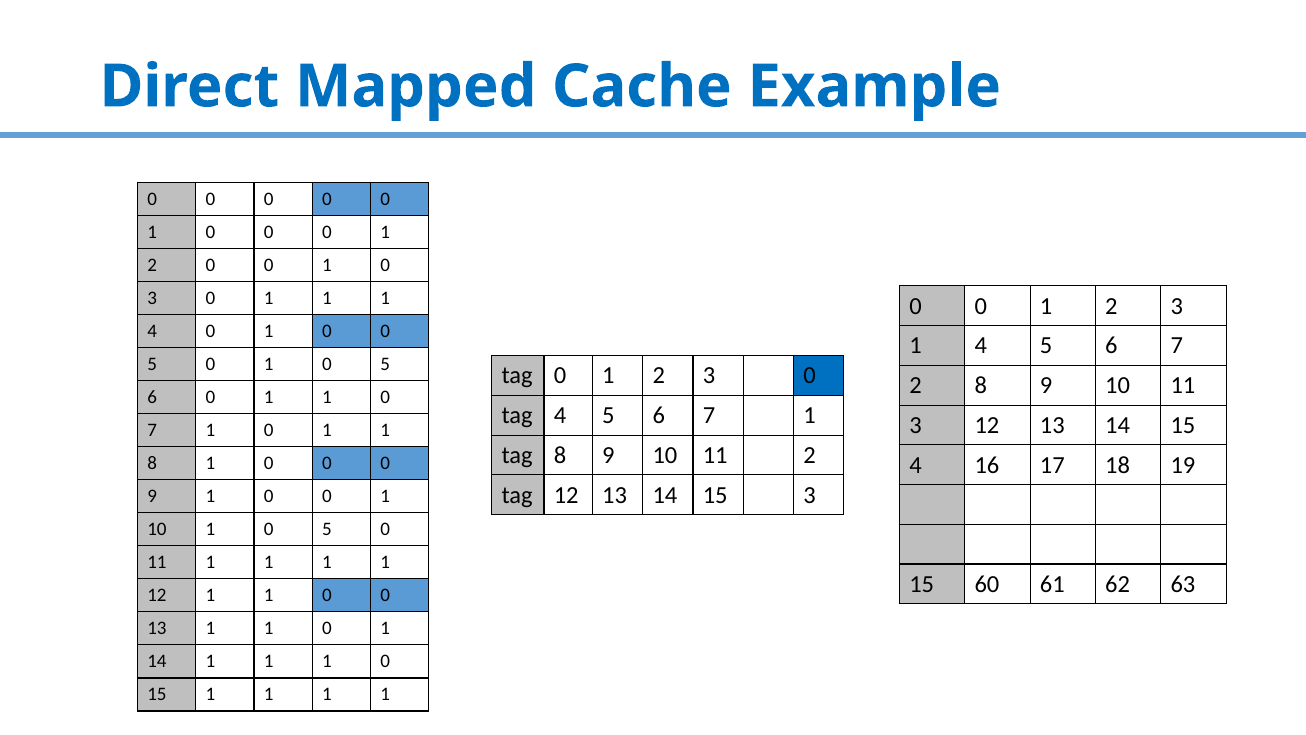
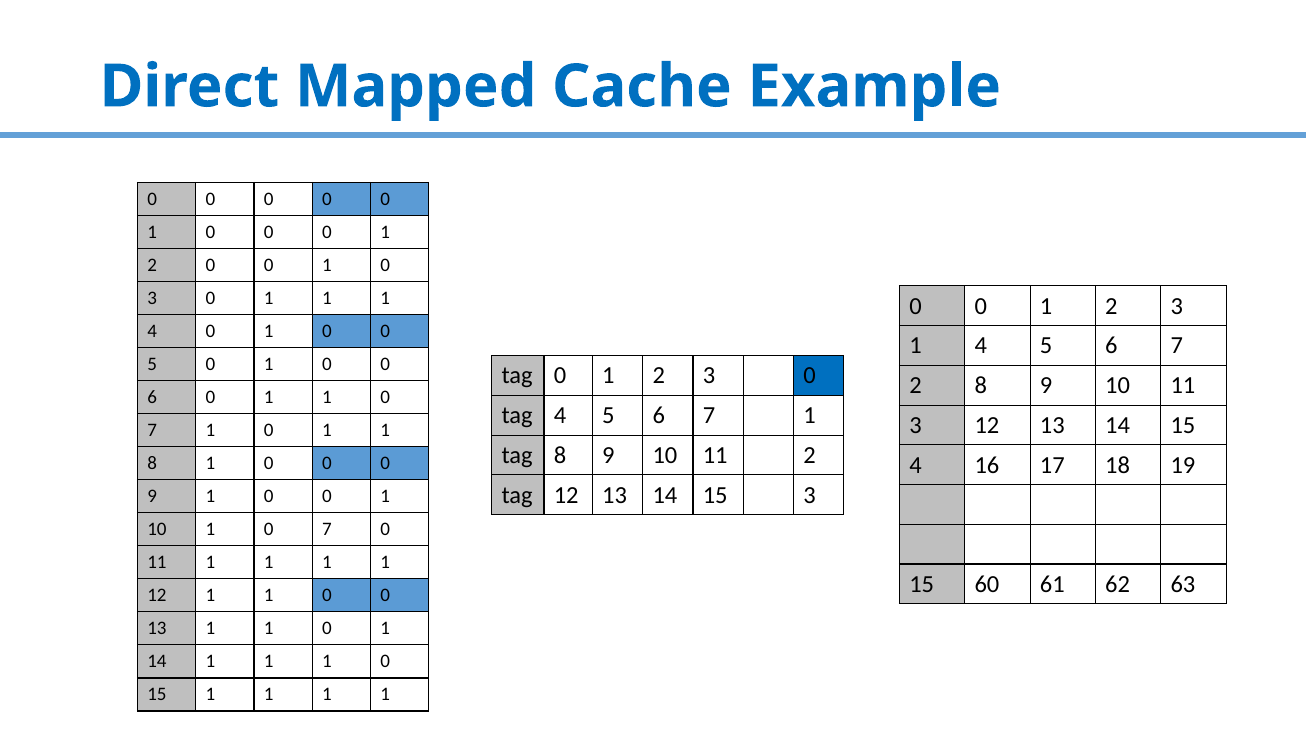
5: 5 -> 0 (385, 364)
10 1 0 5: 5 -> 7 (327, 529)
